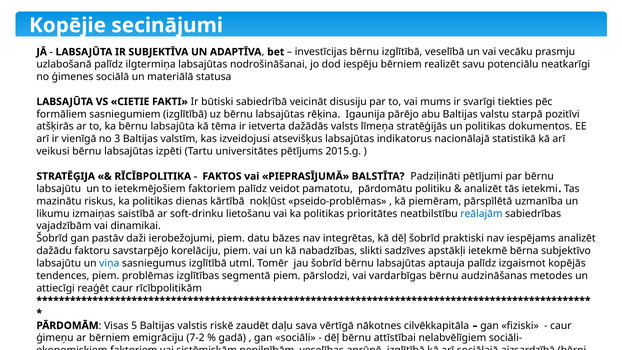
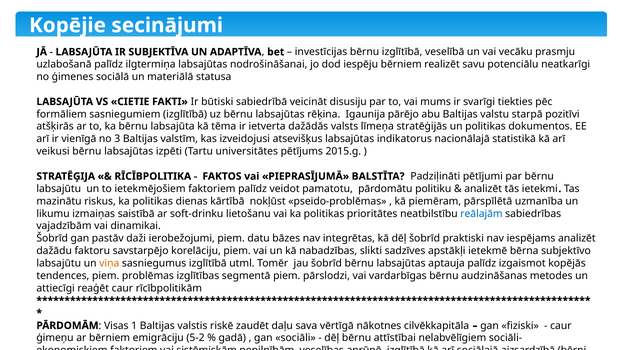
viņa colour: blue -> orange (109, 263)
5: 5 -> 1 (134, 325)
7-2: 7-2 -> 5-2 (196, 338)
